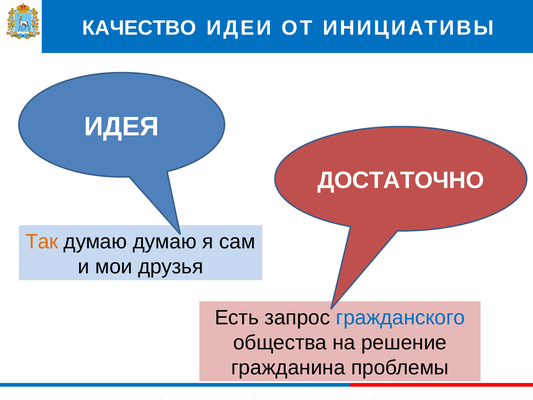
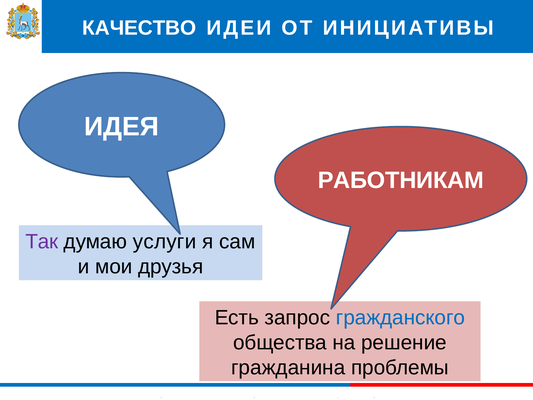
ДОСТАТОЧНО: ДОСТАТОЧНО -> РАБОТНИКАМ (401, 180)
Так colour: orange -> purple (42, 242)
думаю думаю: думаю -> услуги (165, 242)
